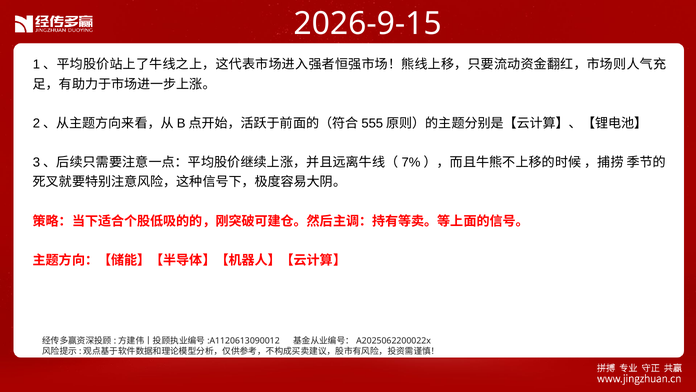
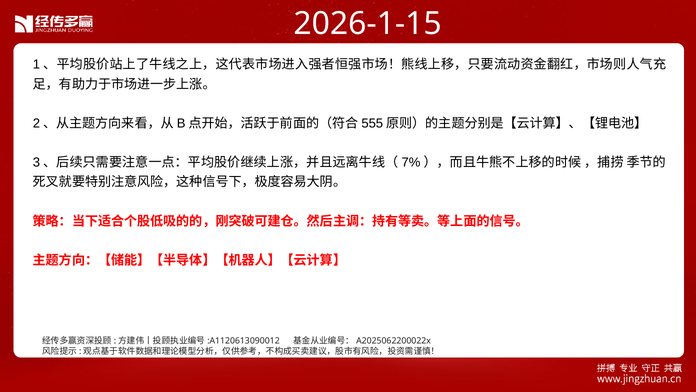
2026-9-15: 2026-9-15 -> 2026-1-15 (368, 24)
